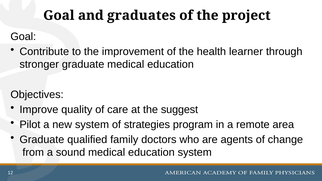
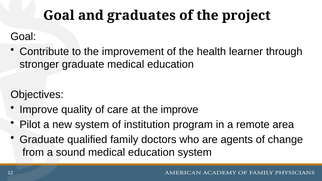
the suggest: suggest -> improve (180, 110)
strategies: strategies -> institution (147, 125)
